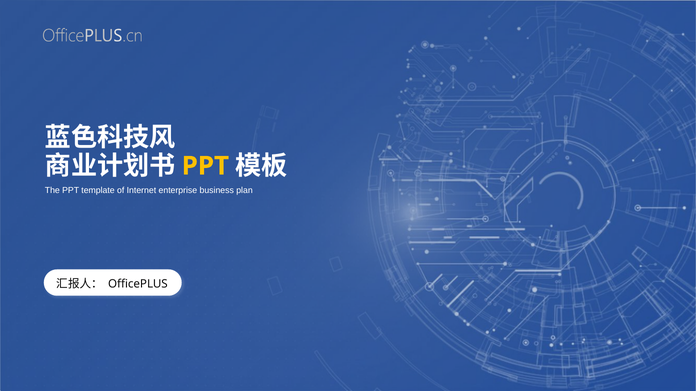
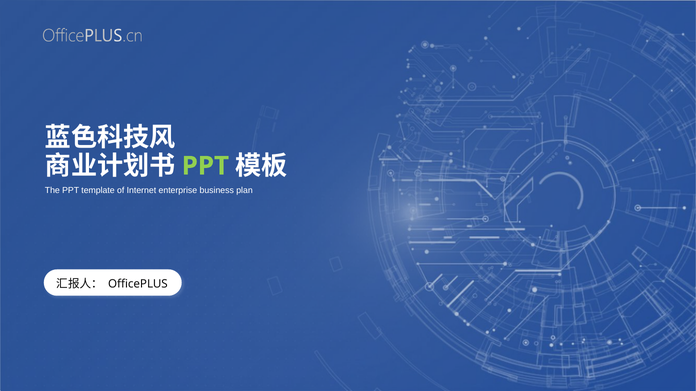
PPT colour: yellow -> light green (205, 166)
